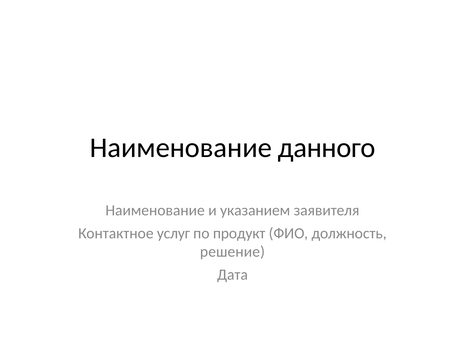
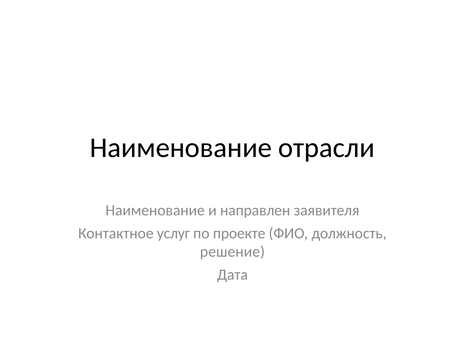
данного: данного -> отрасли (327, 148)
указанием: указанием -> направлен (255, 210)
продукт: продукт -> проекте (239, 233)
